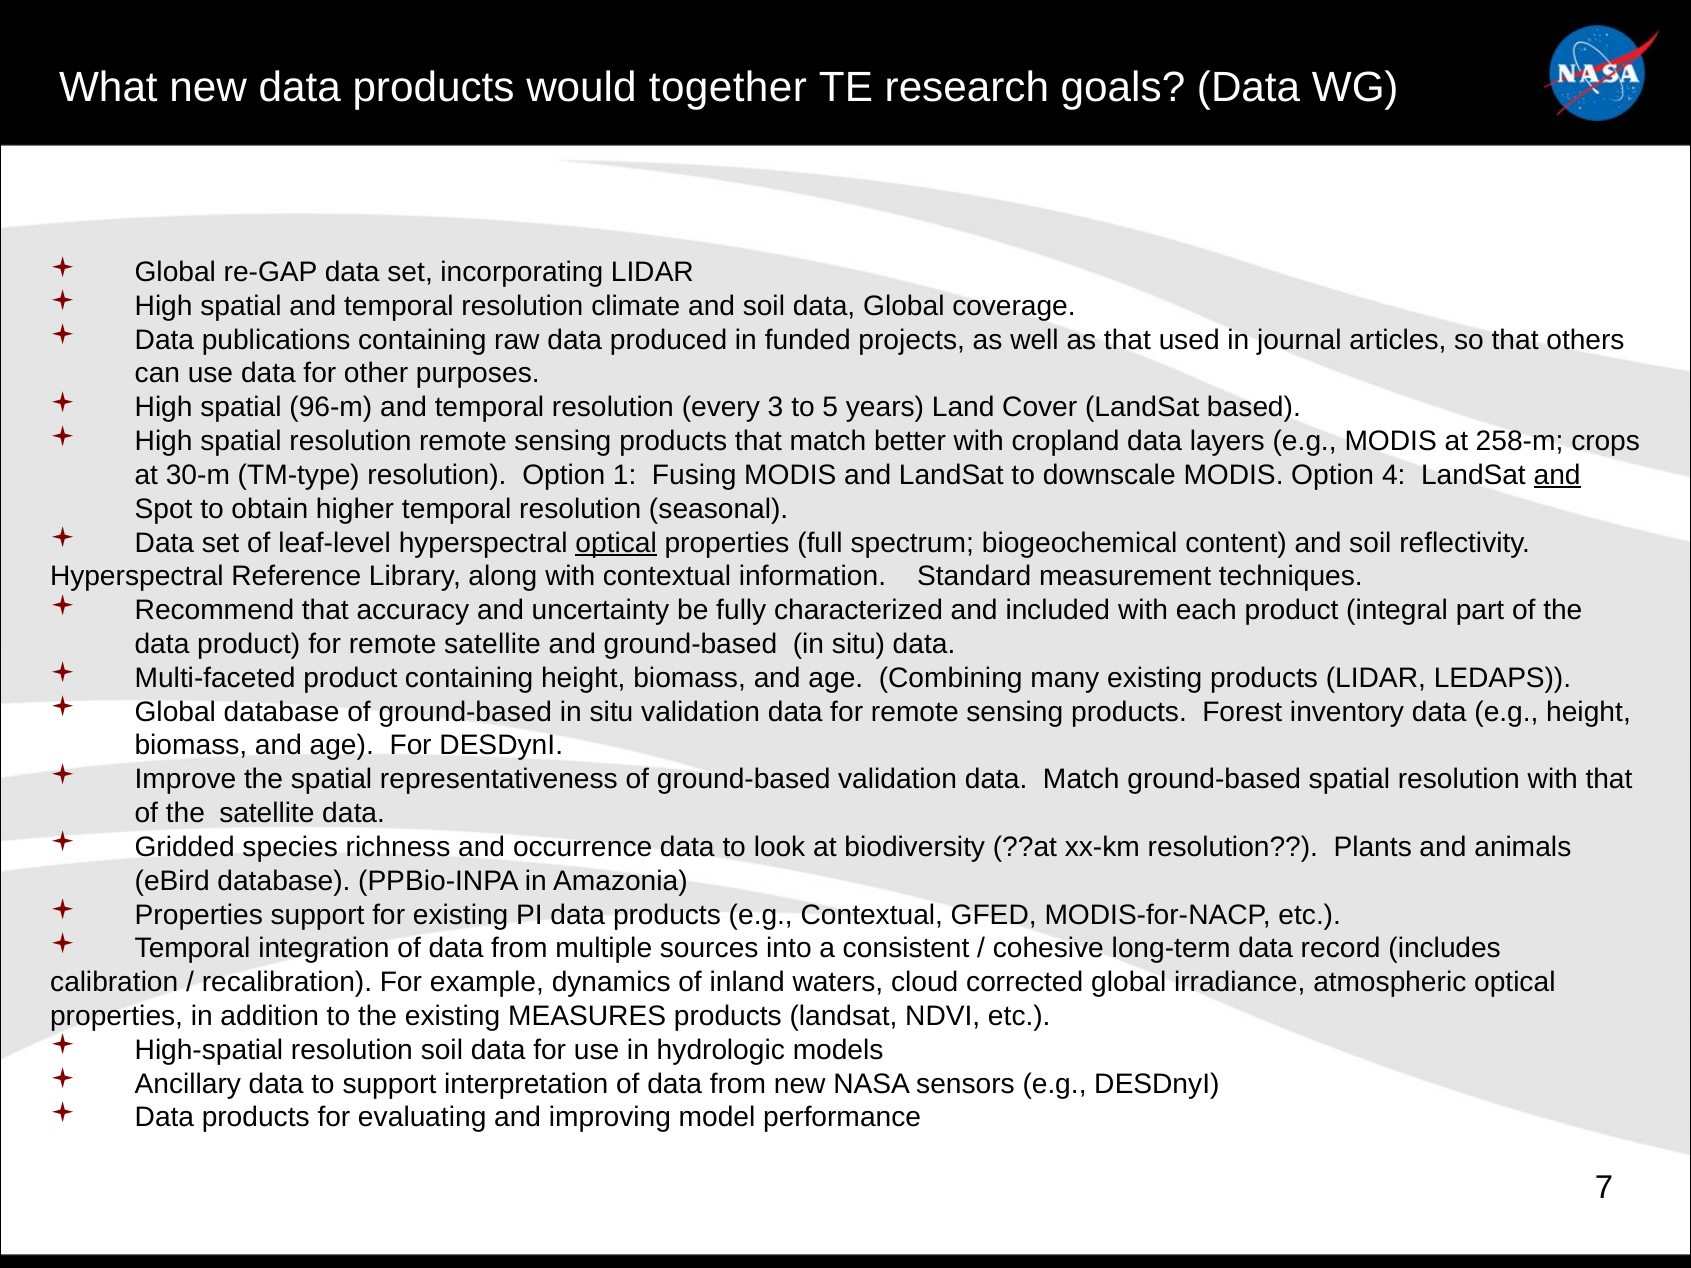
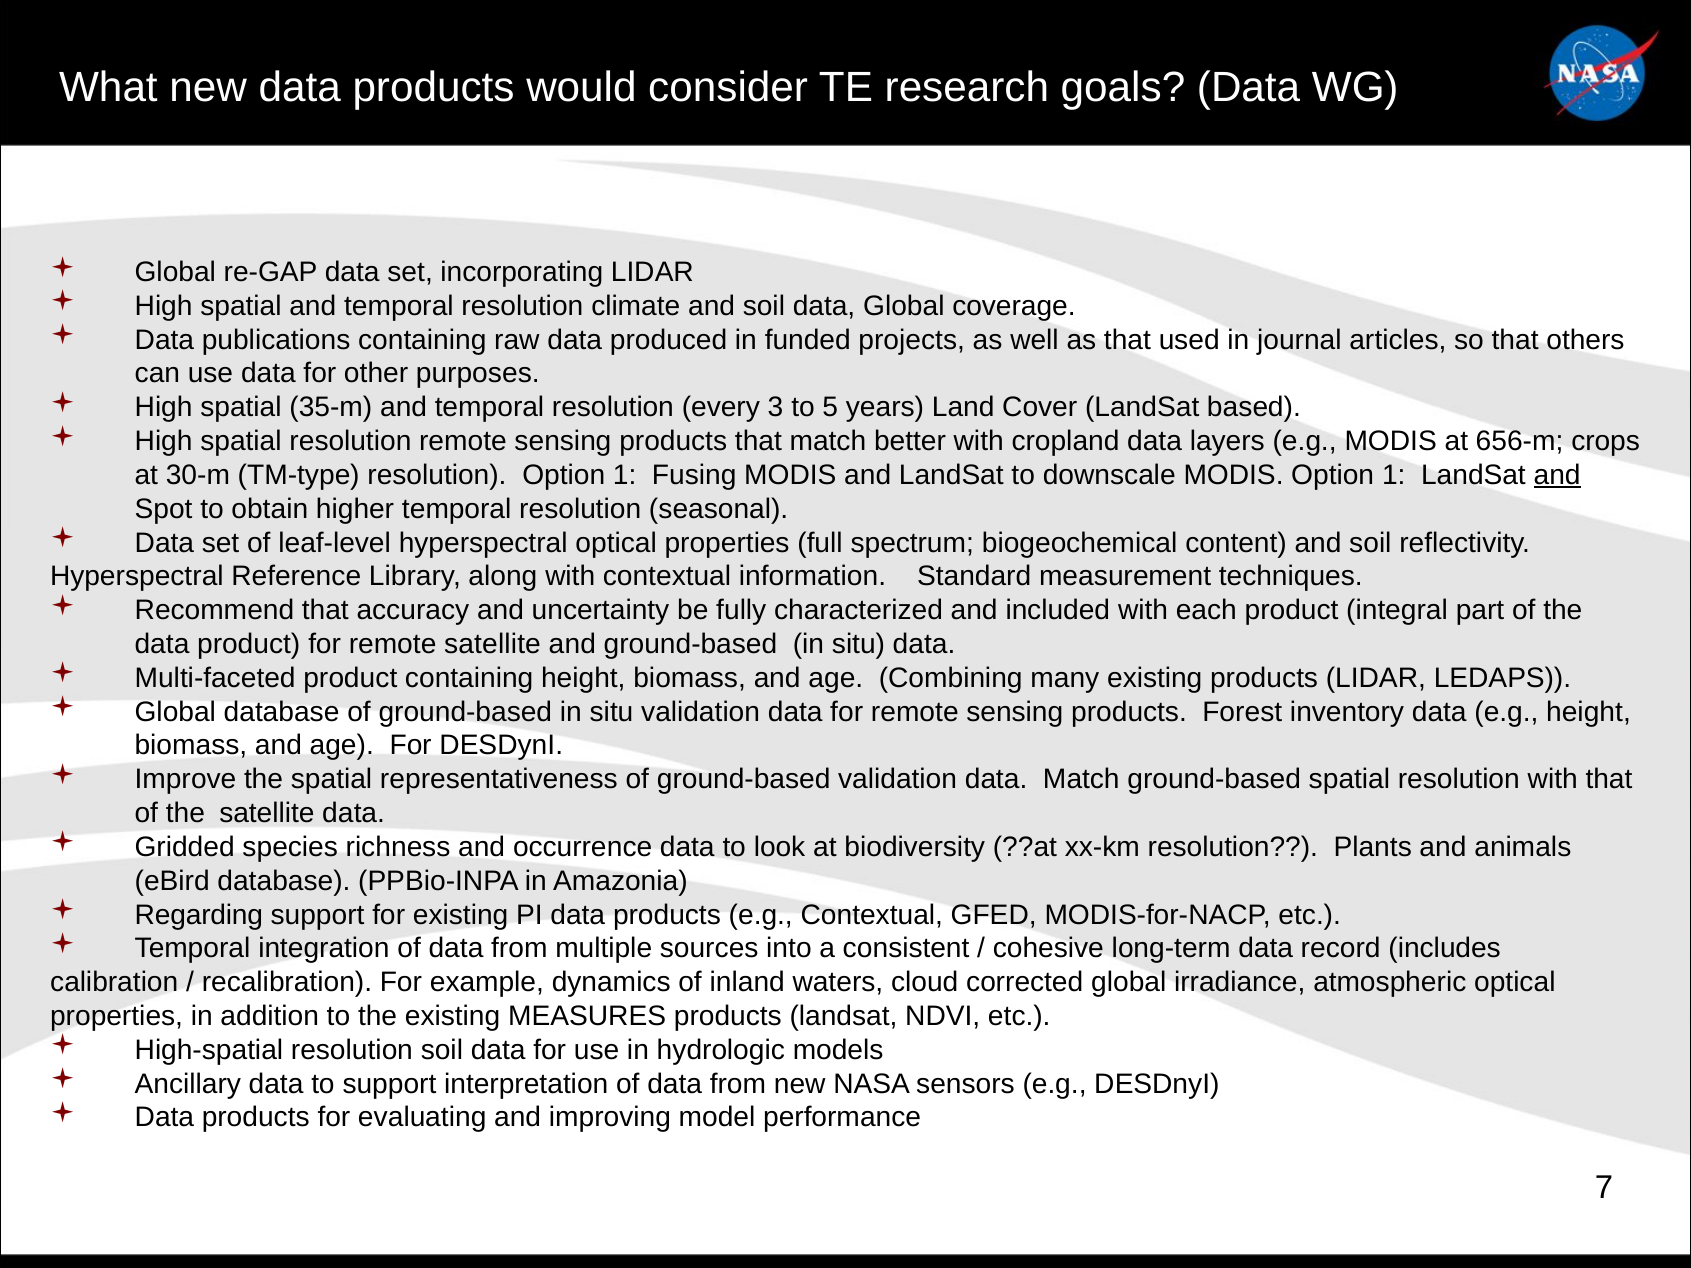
together: together -> consider (728, 88)
96-m: 96-m -> 35-m (331, 408)
258-m: 258-m -> 656-m (1520, 441)
MODIS Option 4: 4 -> 1 (1394, 475)
optical underline: present -> none (616, 543)
Properties: Properties -> Regarding (199, 915)
